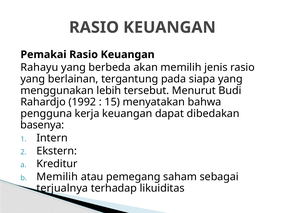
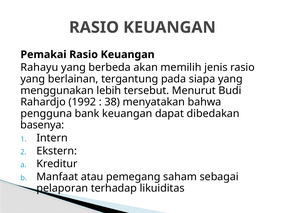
15: 15 -> 38 (112, 102)
kerja: kerja -> bank (87, 114)
Memilih: Memilih -> Manfaat (57, 177)
terjualnya: terjualnya -> pelaporan (62, 189)
